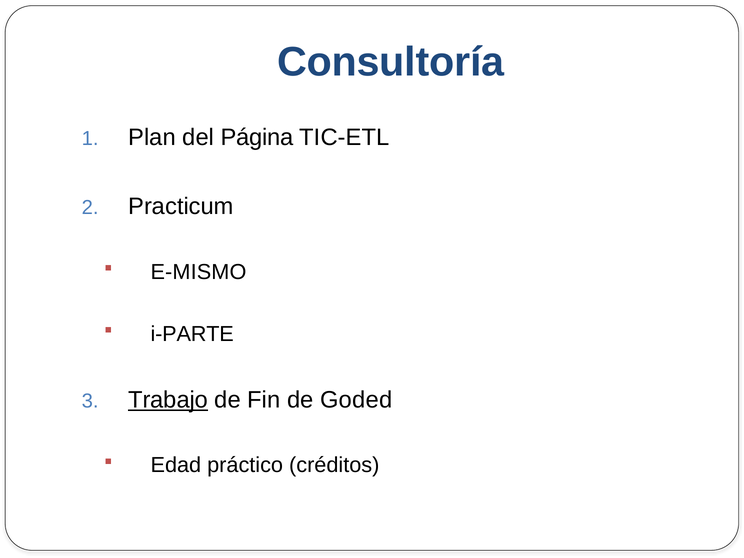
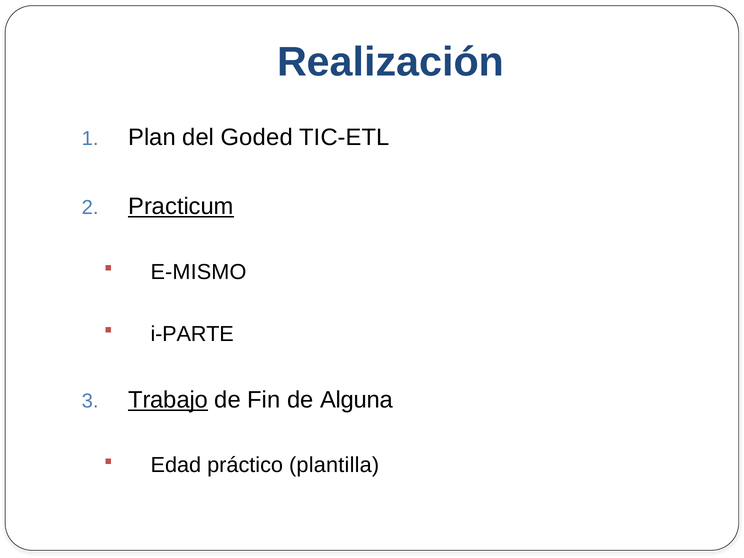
Consultoría: Consultoría -> Realización (391, 62)
Página: Página -> Goded (257, 137)
Practicum underline: none -> present (181, 206)
Goded: Goded -> Alguna (356, 400)
créditos: créditos -> plantilla (334, 465)
